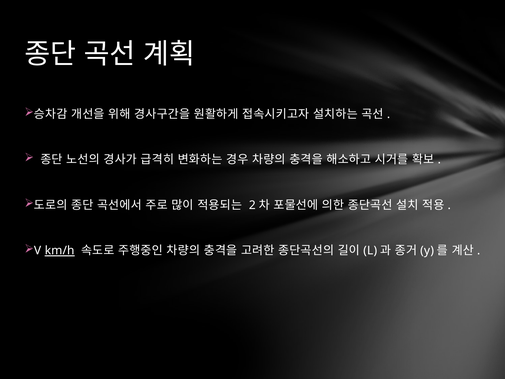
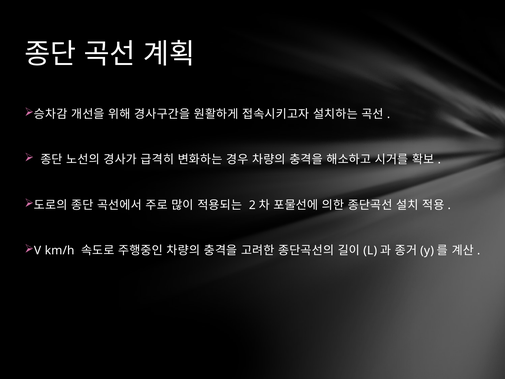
km/h underline: present -> none (60, 251)
